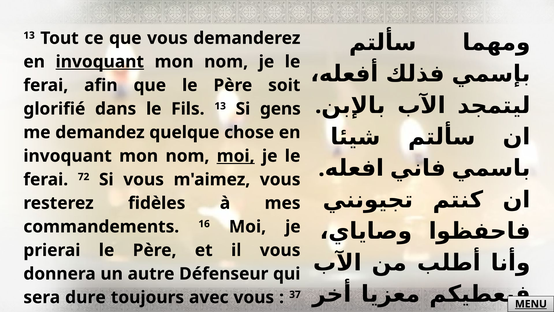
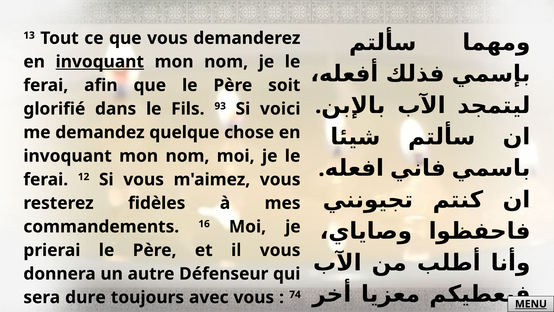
Fils 13: 13 -> 93 (220, 106)
gens: gens -> voici (280, 109)
moi underline: present -> none (236, 156)
72: 72 -> 12 (84, 177)
37: 37 -> 74 (295, 294)
